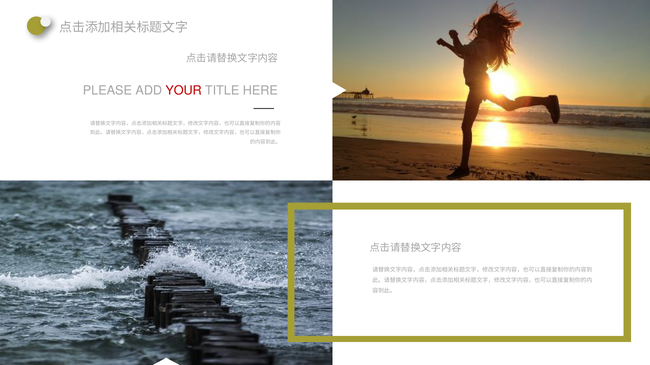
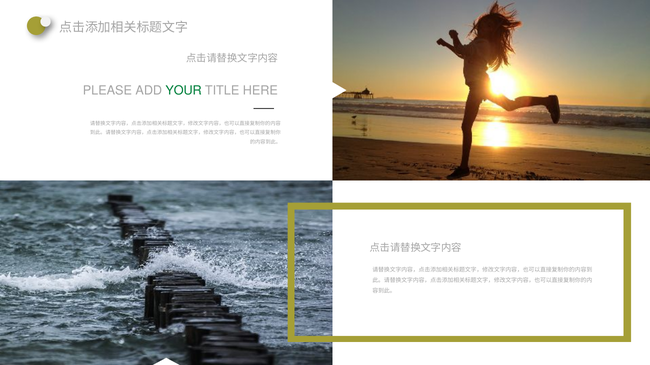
YOUR colour: red -> green (184, 91)
